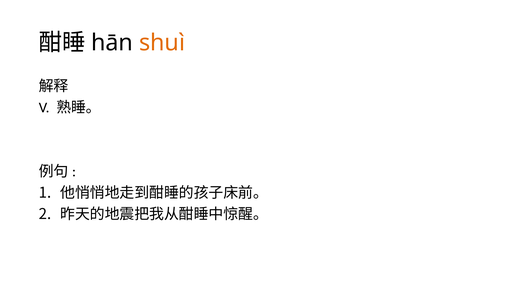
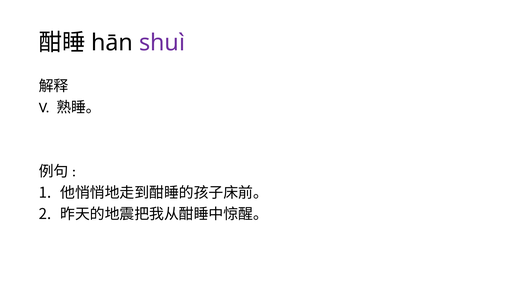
shuì colour: orange -> purple (162, 43)
